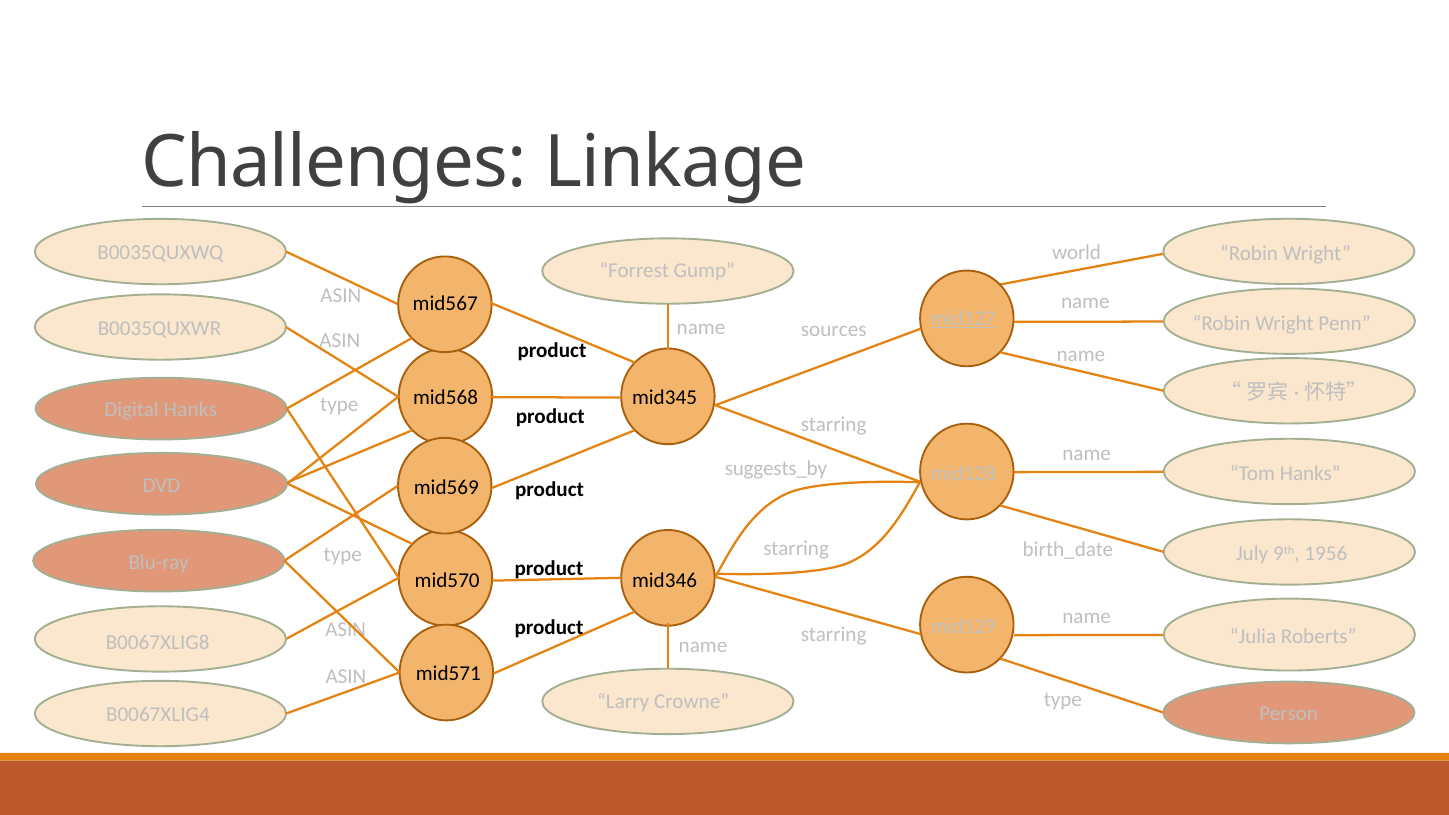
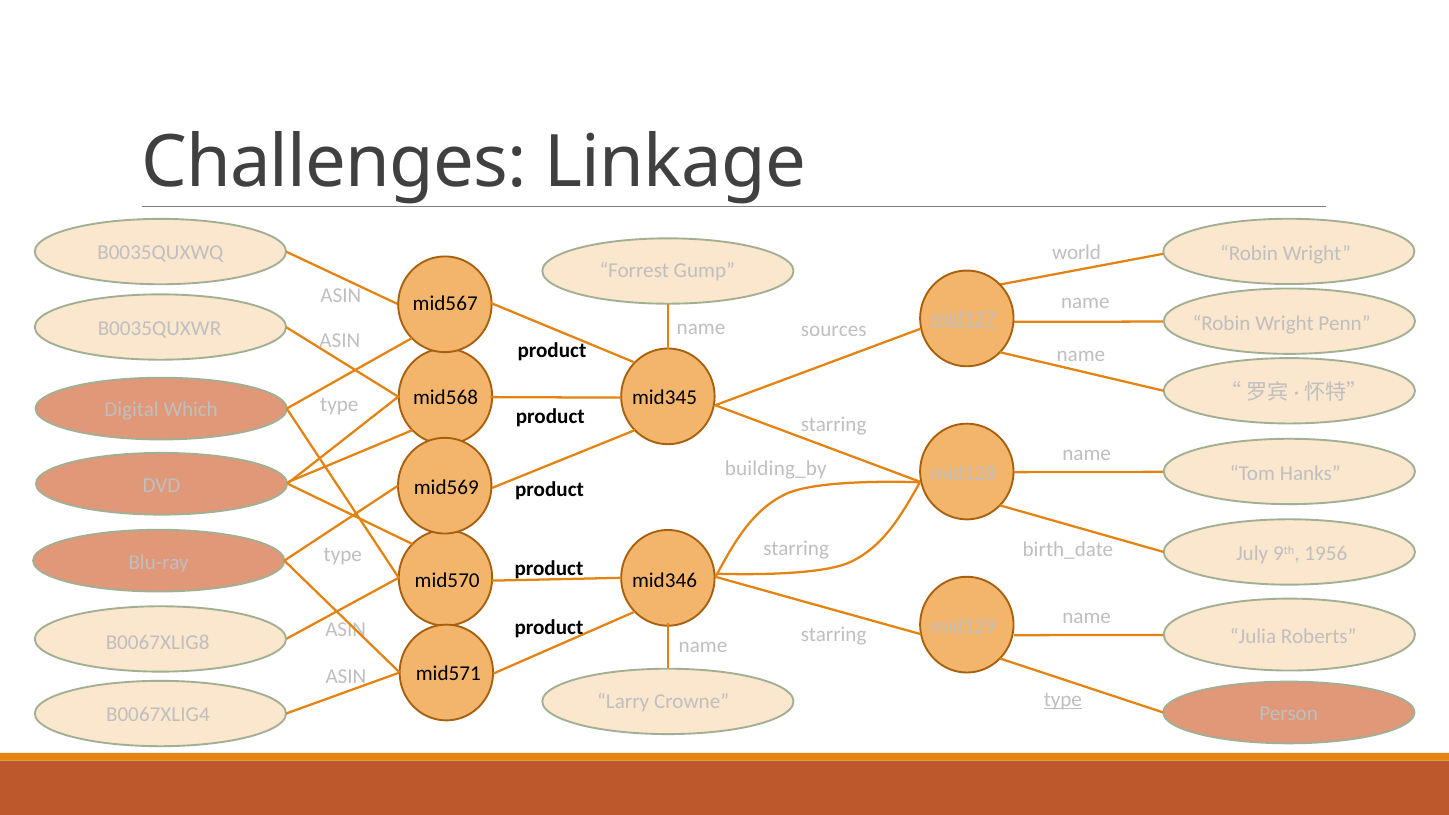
Digital Hanks: Hanks -> Which (191, 410)
suggests_by: suggests_by -> building_by (776, 469)
type underline: none -> present (1063, 699)
